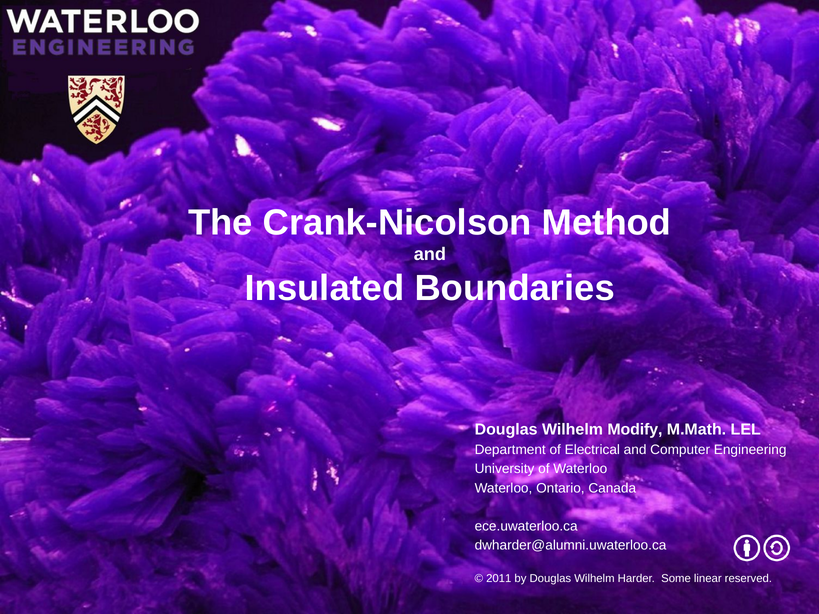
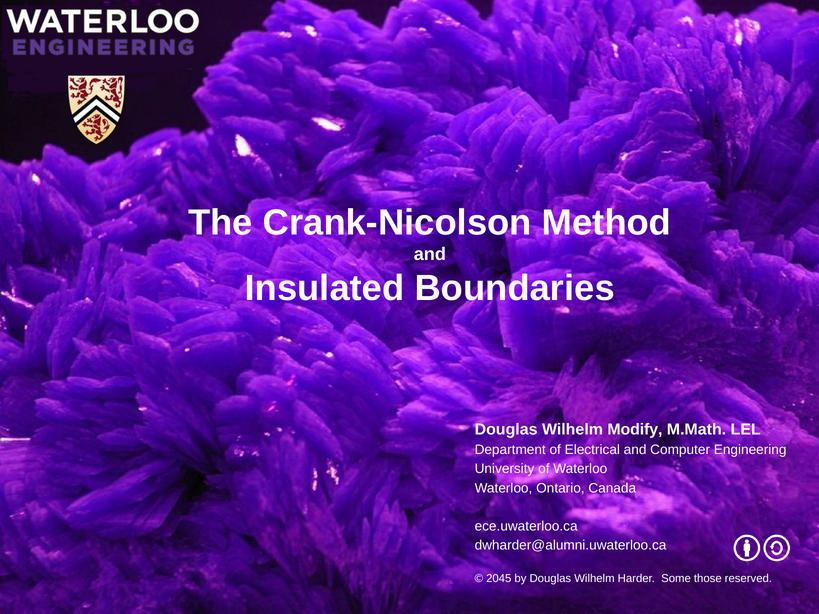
2011: 2011 -> 2045 (499, 579)
linear: linear -> those (708, 579)
